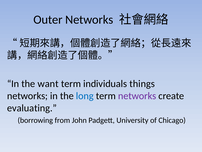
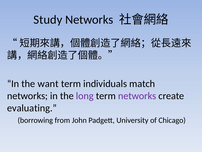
Outer: Outer -> Study (48, 20)
things: things -> match (142, 84)
long colour: blue -> purple (85, 96)
